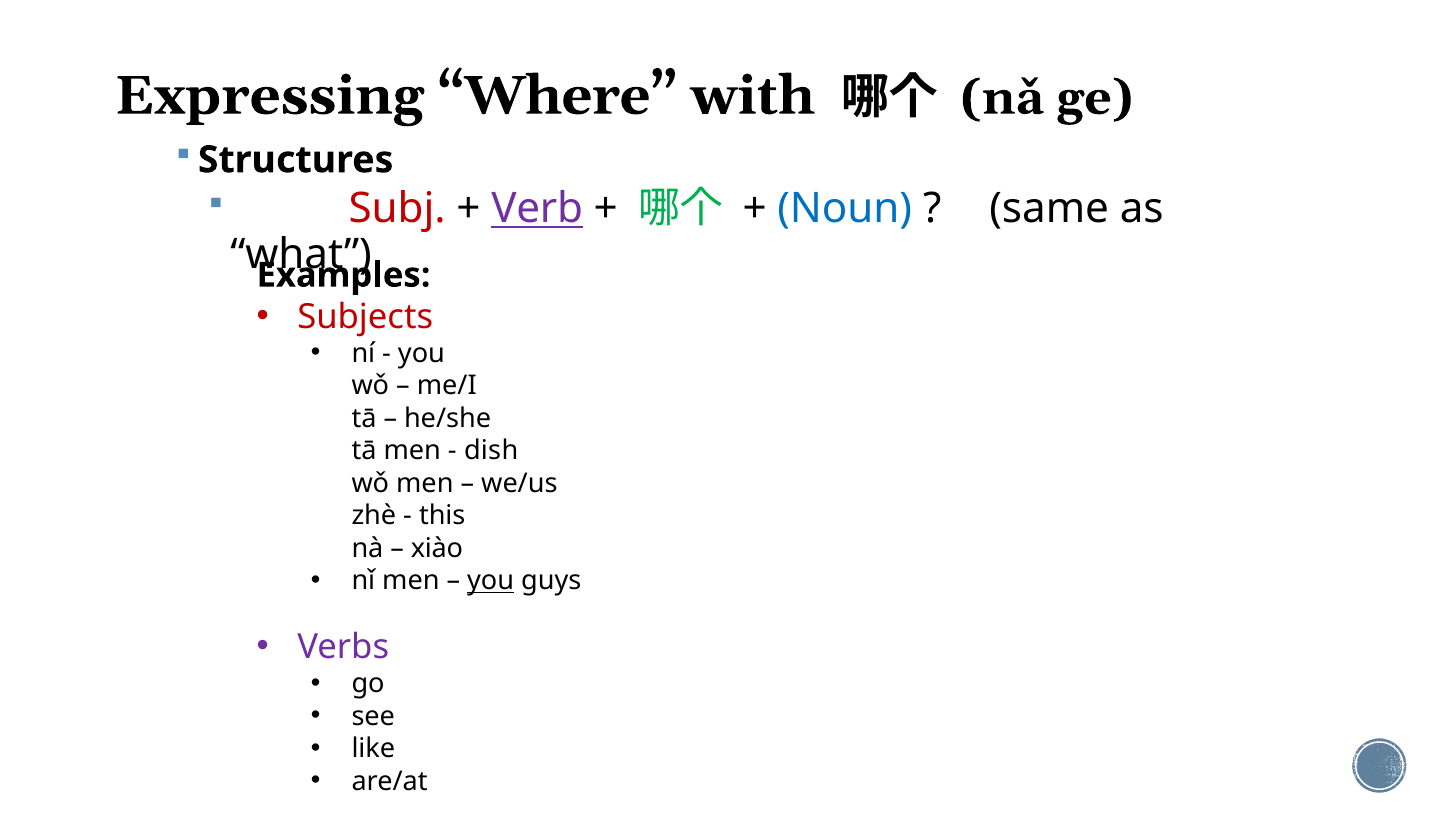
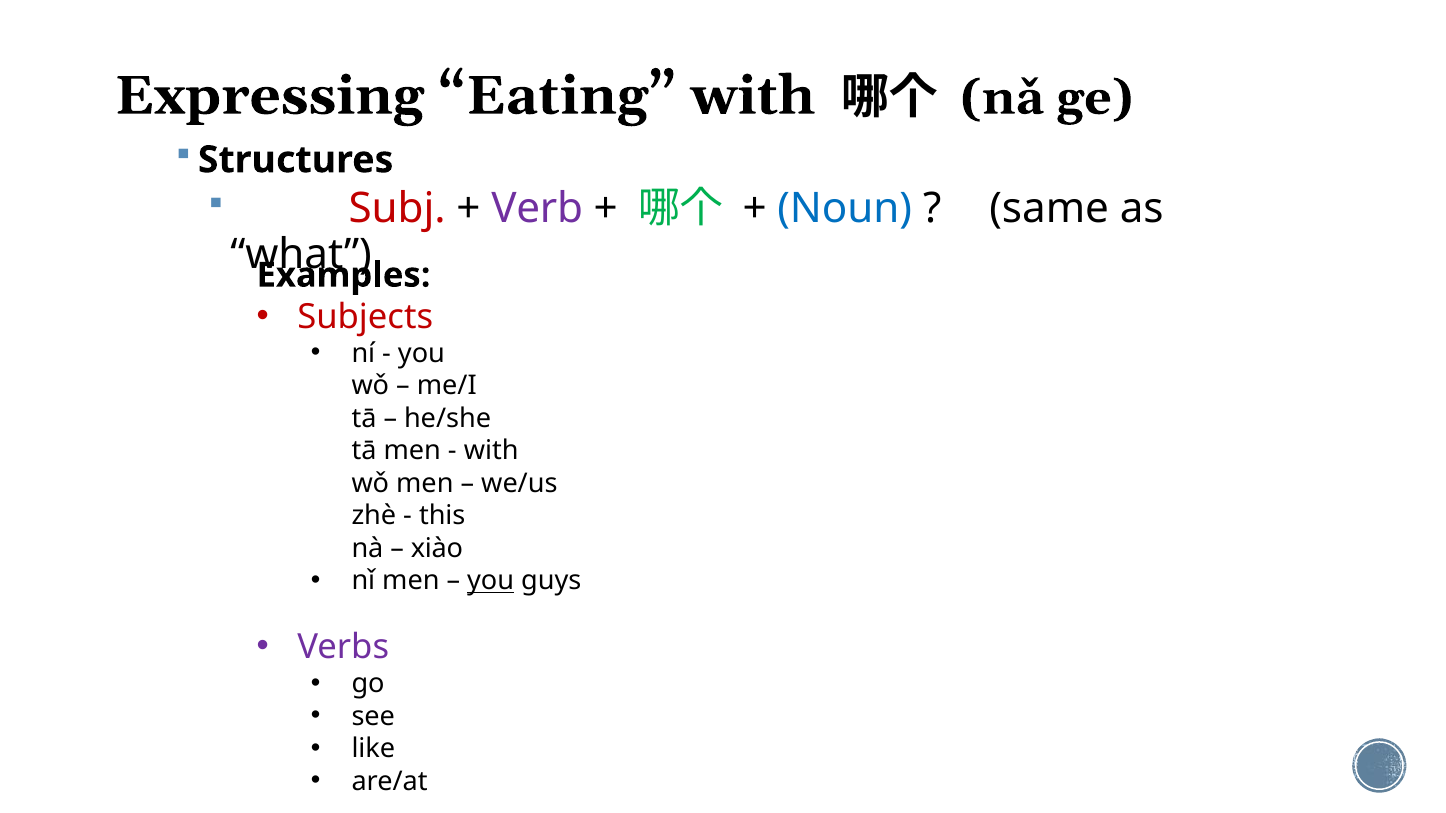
Where: Where -> Eating (557, 96)
Verb underline: present -> none (537, 209)
dish: dish -> with (491, 451)
